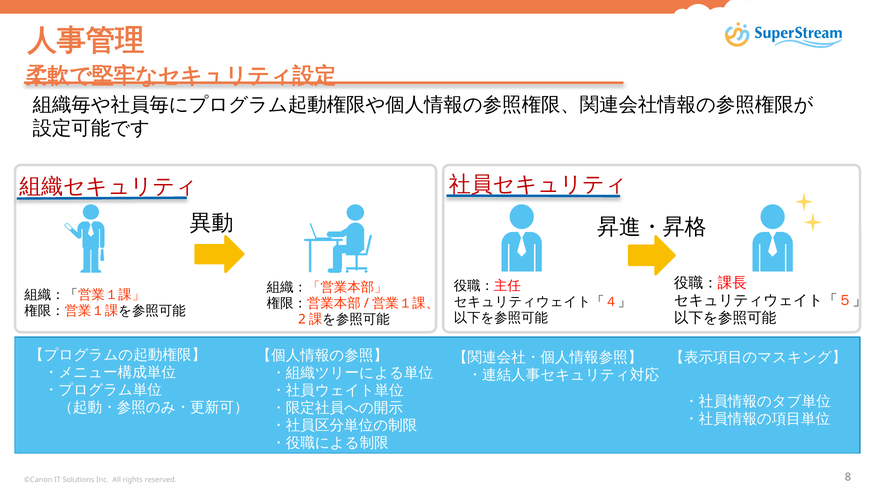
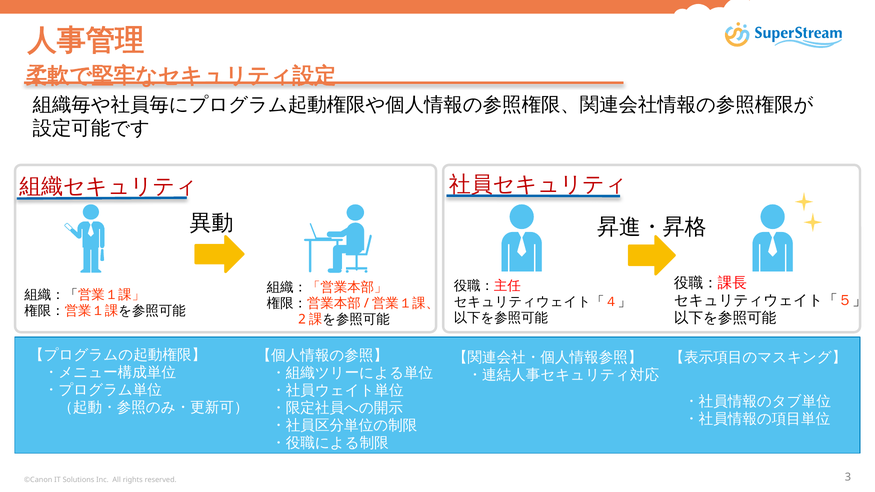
8: 8 -> 3 (848, 477)
